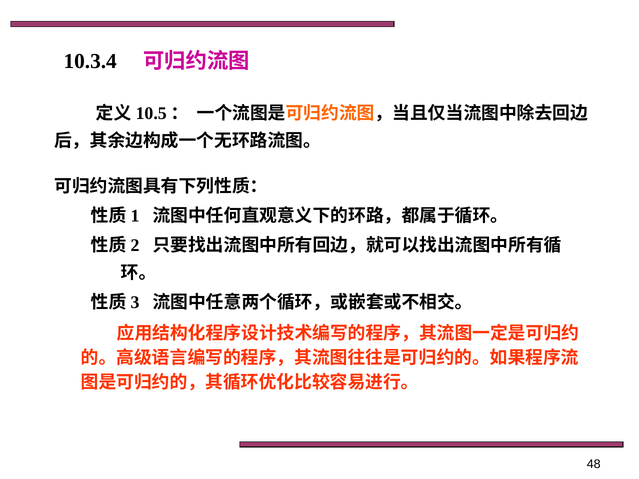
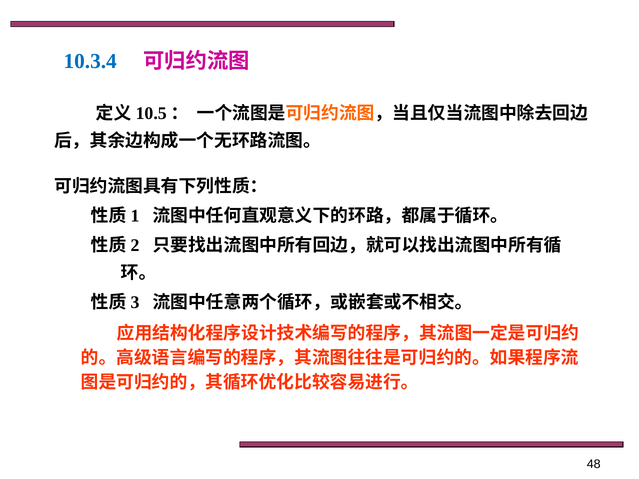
10.3.4 colour: black -> blue (90, 61)
